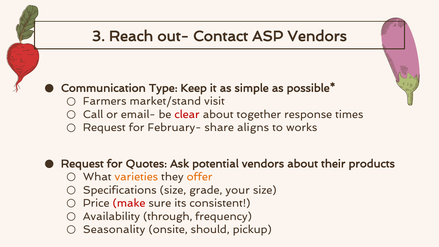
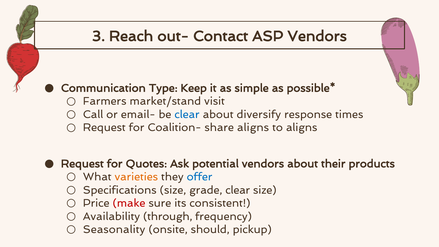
clear colour: red -> blue (187, 114)
together: together -> diversify (259, 114)
February-: February- -> Coalition- (174, 128)
to works: works -> aligns (302, 128)
offer colour: orange -> blue (200, 177)
grade your: your -> clear (238, 190)
